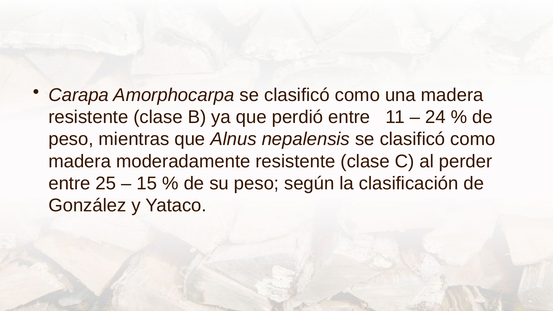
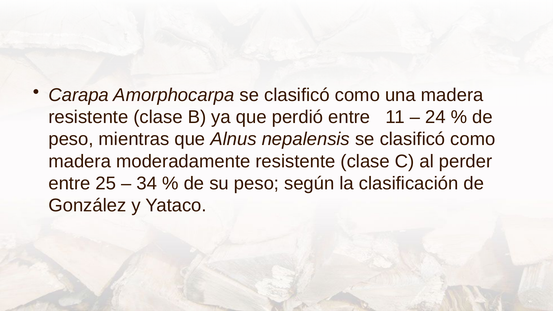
15: 15 -> 34 (147, 183)
